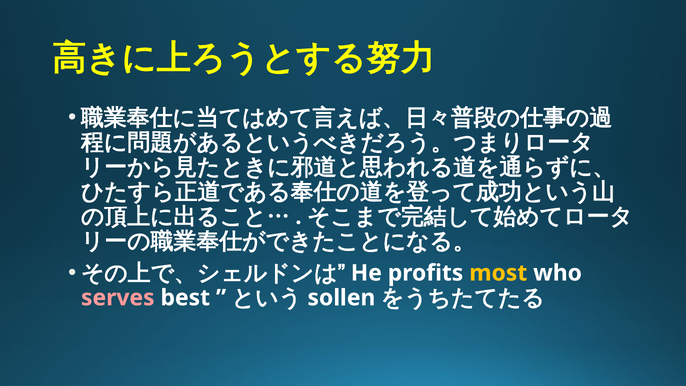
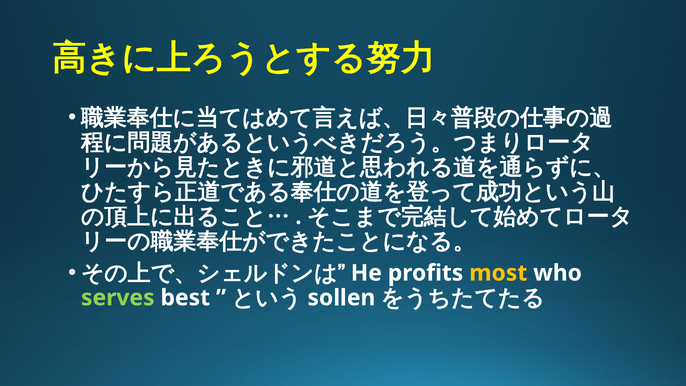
serves colour: pink -> light green (118, 298)
